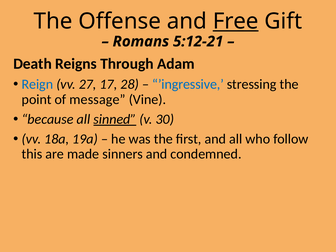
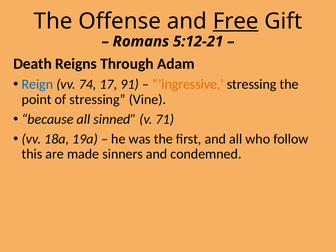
27: 27 -> 74 (88, 84)
28: 28 -> 91 (130, 84)
’ingressive colour: blue -> orange (188, 84)
of message: message -> stressing (97, 99)
sinned underline: present -> none (115, 119)
30: 30 -> 71 (165, 119)
